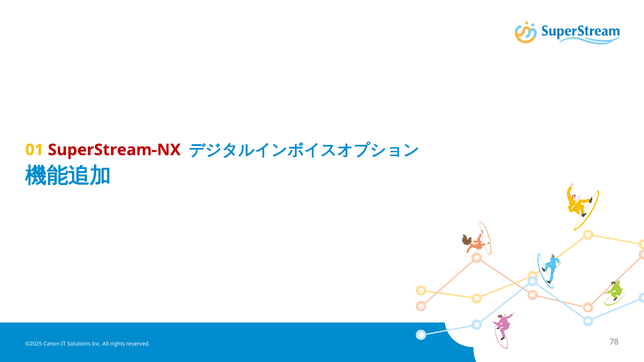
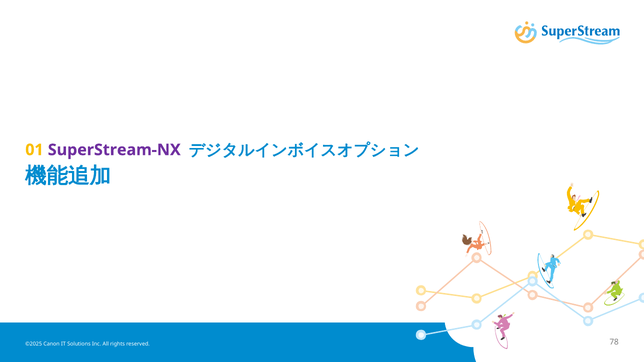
SuperStream-NX colour: red -> purple (114, 150)
